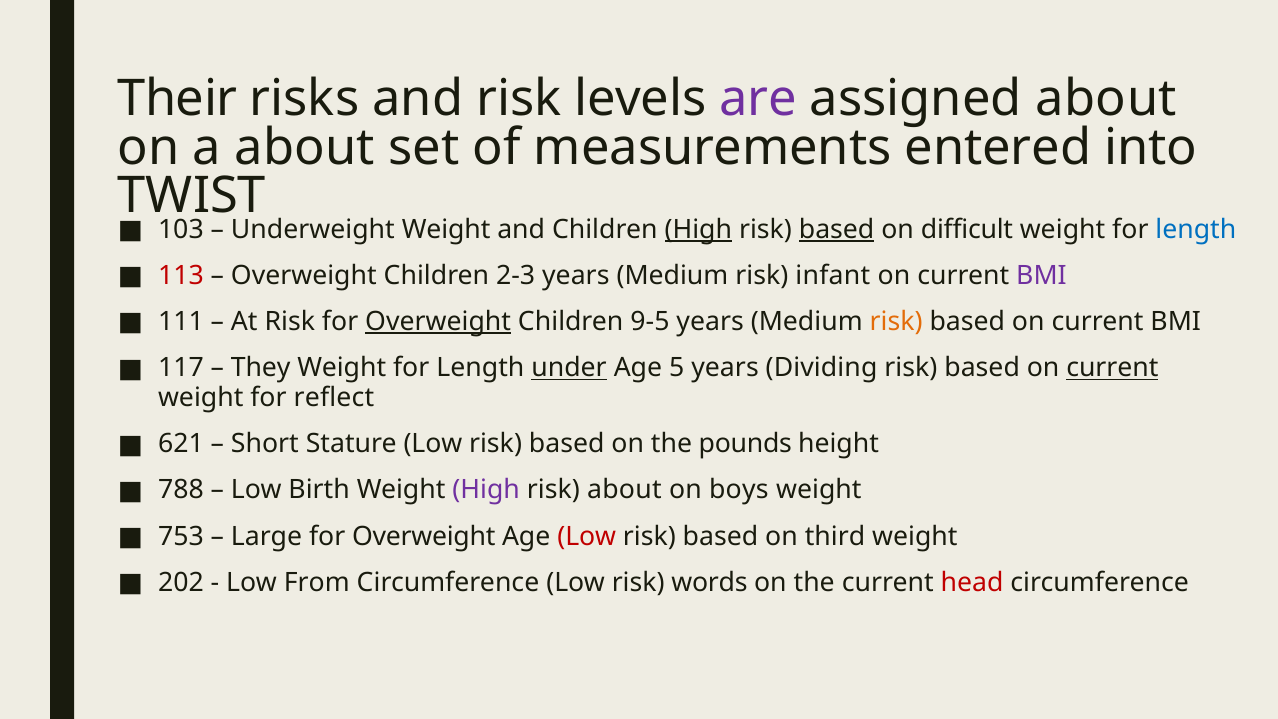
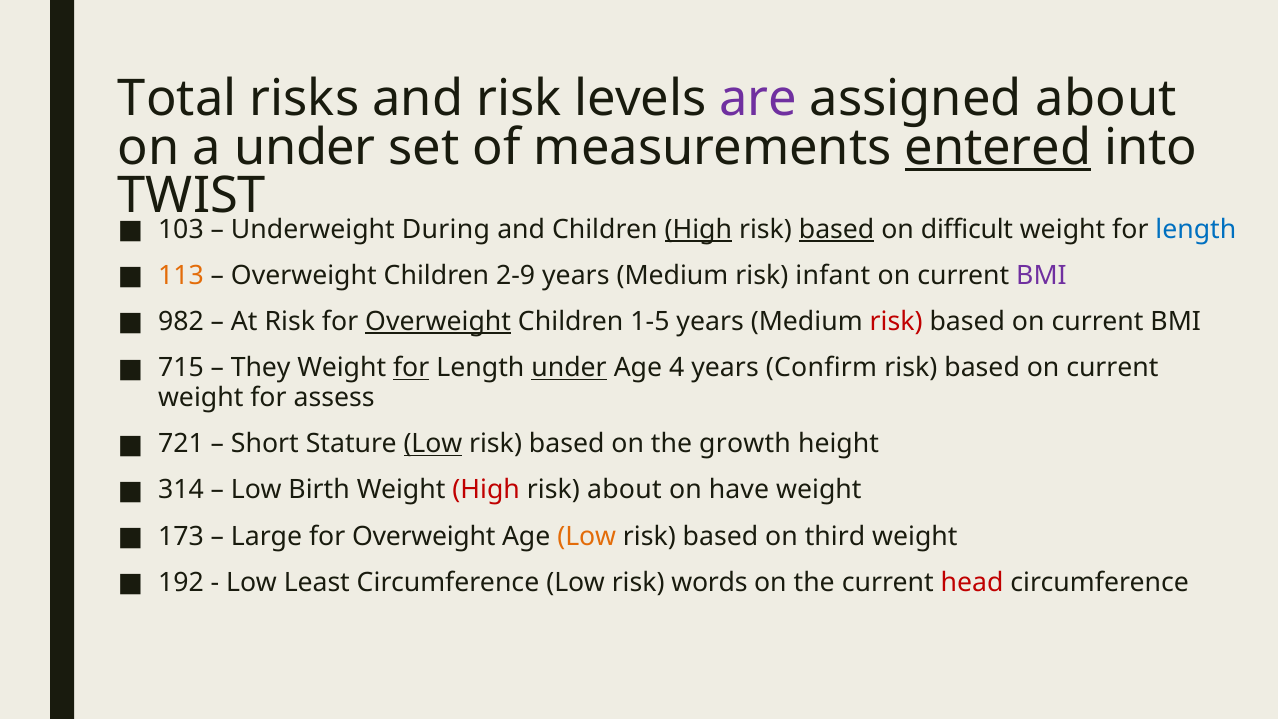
Their: Their -> Total (177, 99)
a about: about -> under (305, 148)
entered underline: none -> present (998, 148)
Underweight Weight: Weight -> During (446, 230)
113 colour: red -> orange (181, 276)
2-3: 2-3 -> 2-9 (516, 276)
111: 111 -> 982 (181, 322)
9-5: 9-5 -> 1-5 (650, 322)
risk colour: orange -> red (896, 322)
117: 117 -> 715 (181, 368)
for underline: none -> present (411, 368)
5: 5 -> 4 (677, 368)
Dividing: Dividing -> Confirm (821, 368)
current underline: present -> none (1112, 368)
reflect: reflect -> assess (334, 398)
621: 621 -> 721 (181, 444)
Low underline: none -> present (433, 444)
pounds: pounds -> growth (745, 444)
788: 788 -> 314 (181, 490)
High colour: purple -> red (486, 490)
boys: boys -> have (739, 490)
753: 753 -> 173 (181, 536)
Low colour: red -> orange (587, 536)
202: 202 -> 192 (181, 582)
From: From -> Least (317, 582)
